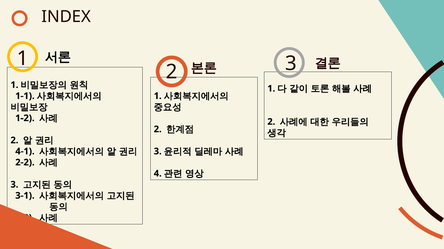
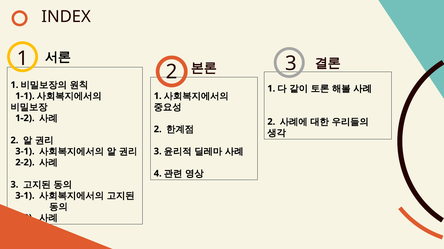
4-1: 4-1 -> 3-1 (25, 152)
